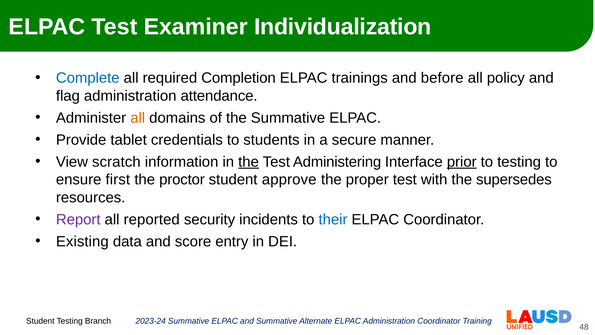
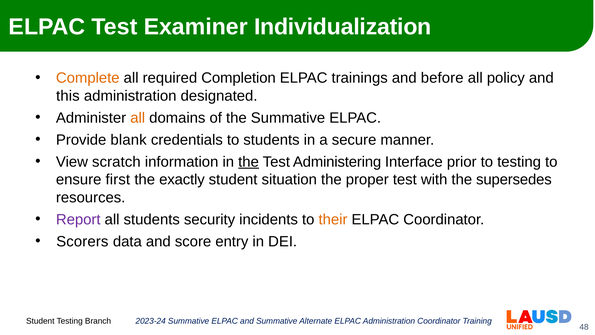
Complete colour: blue -> orange (88, 78)
flag: flag -> this (68, 96)
attendance: attendance -> designated (219, 96)
tablet: tablet -> blank (129, 140)
prior underline: present -> none (462, 162)
proctor: proctor -> exactly (182, 180)
approve: approve -> situation (289, 180)
all reported: reported -> students (152, 219)
their colour: blue -> orange (333, 219)
Existing: Existing -> Scorers (82, 241)
